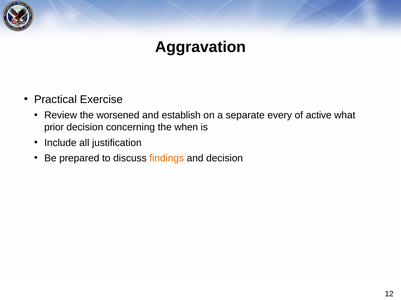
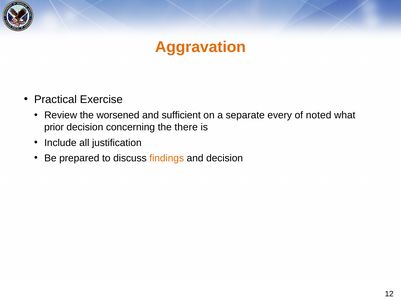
Aggravation colour: black -> orange (200, 47)
establish: establish -> sufficient (181, 116)
active: active -> noted (319, 116)
when: when -> there (186, 128)
